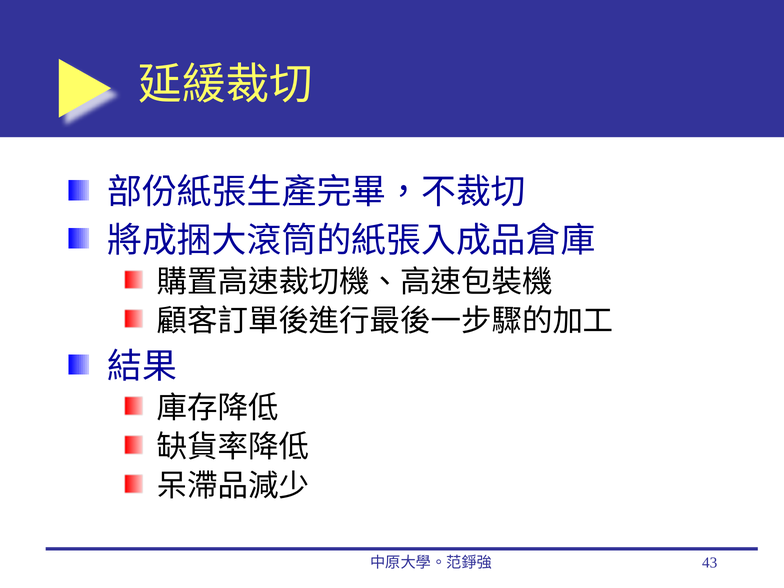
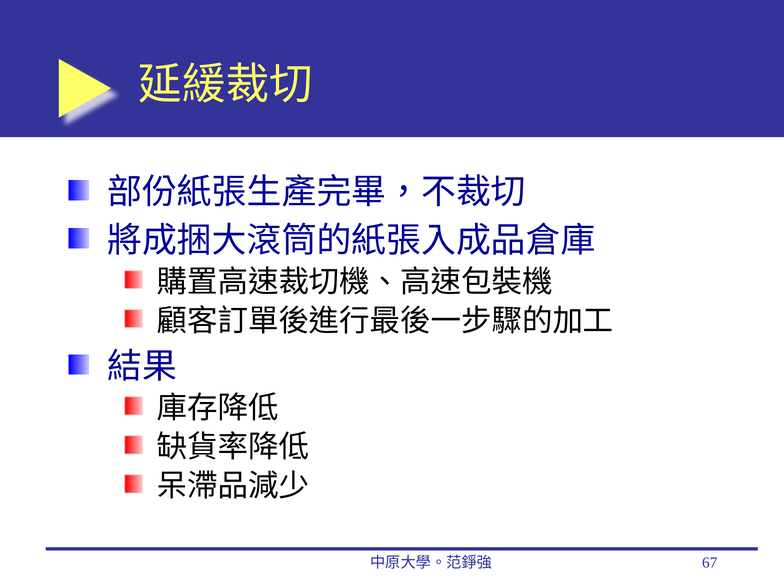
43: 43 -> 67 (710, 563)
